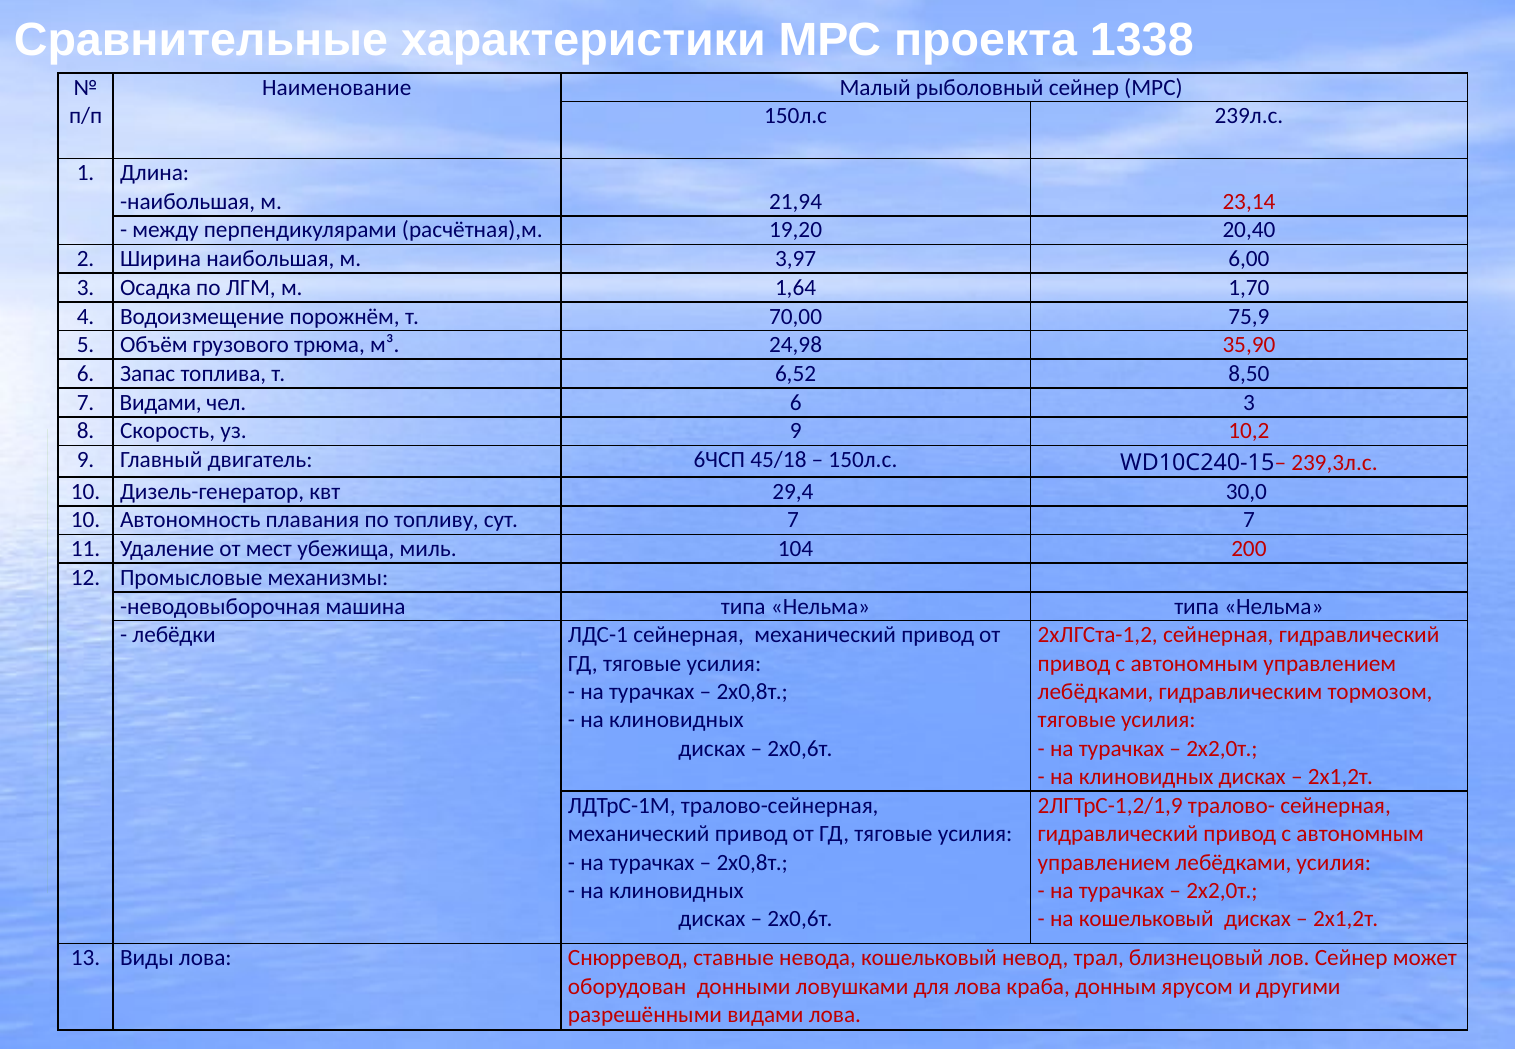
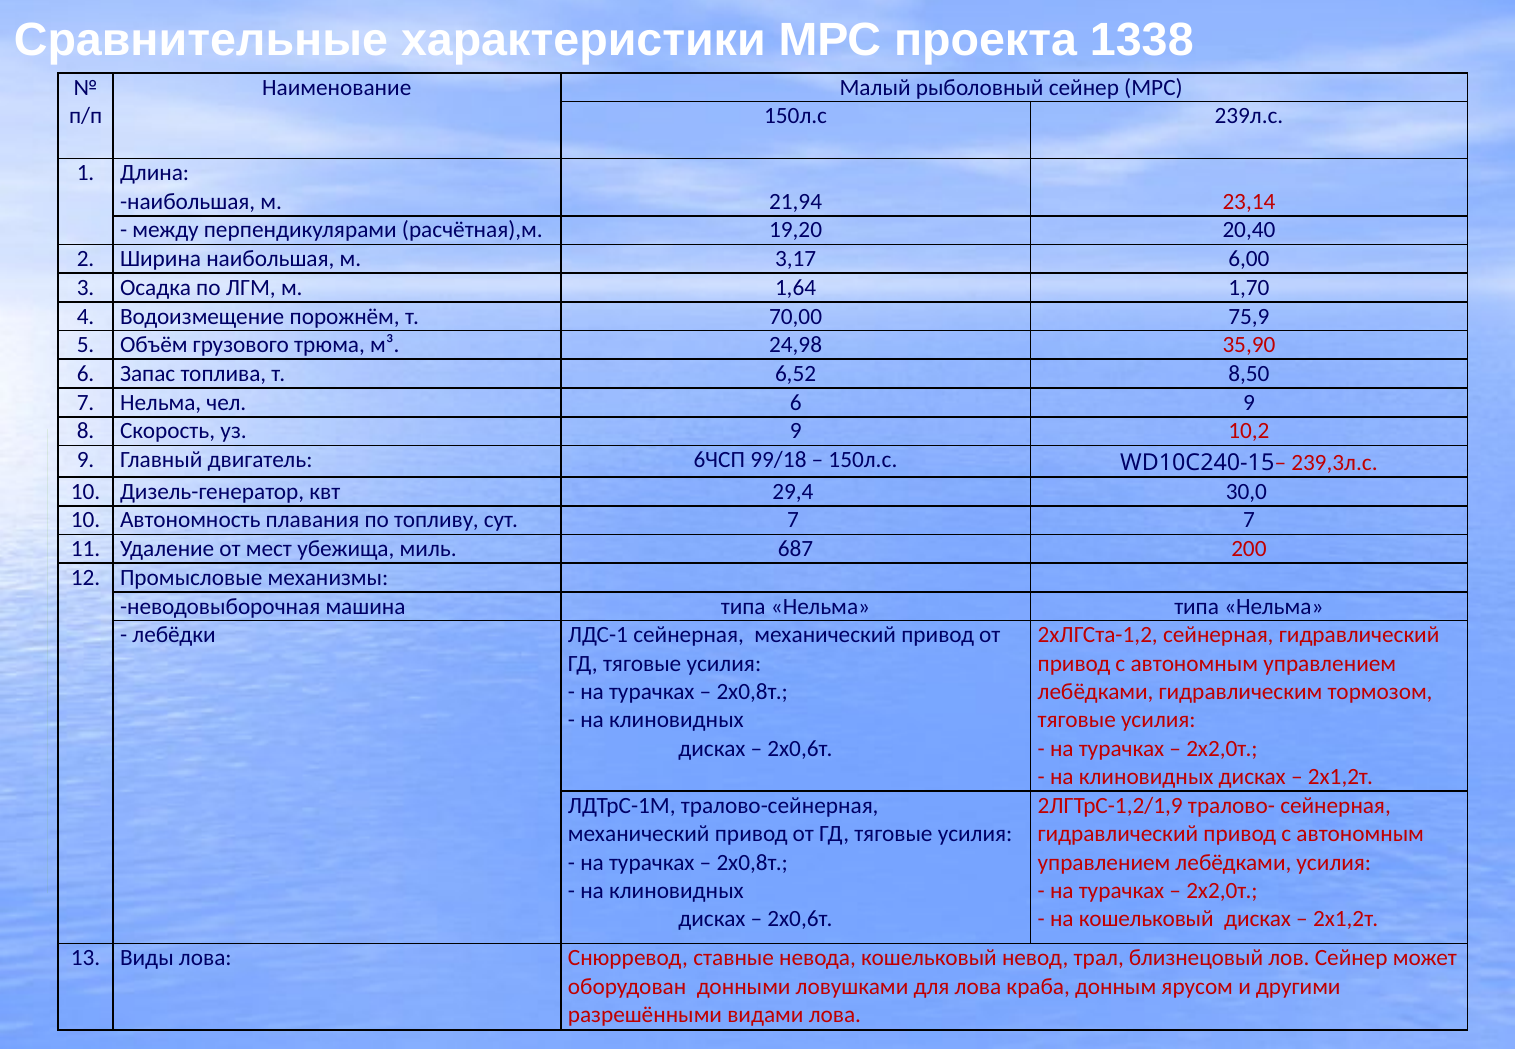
3,97: 3,97 -> 3,17 (796, 259)
7 Видами: Видами -> Нельма (161, 402)
6 3: 3 -> 9 (1249, 402)
45/18: 45/18 -> 99/18 (778, 460)
104: 104 -> 687 (796, 549)
